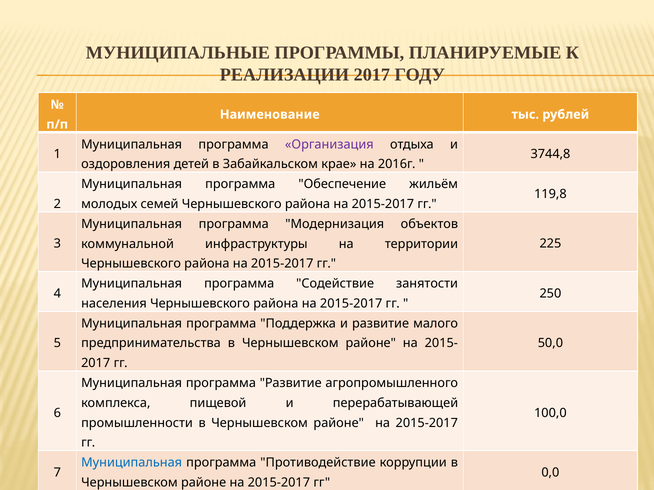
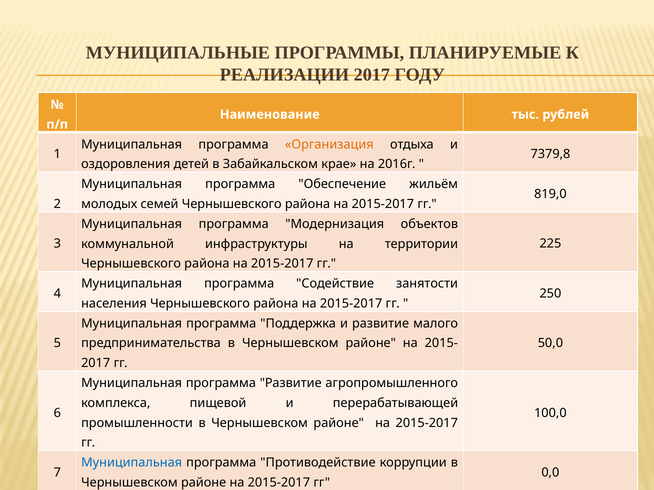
Организация colour: purple -> orange (329, 144)
3744,8: 3744,8 -> 7379,8 (550, 154)
119,8: 119,8 -> 819,0 (550, 194)
